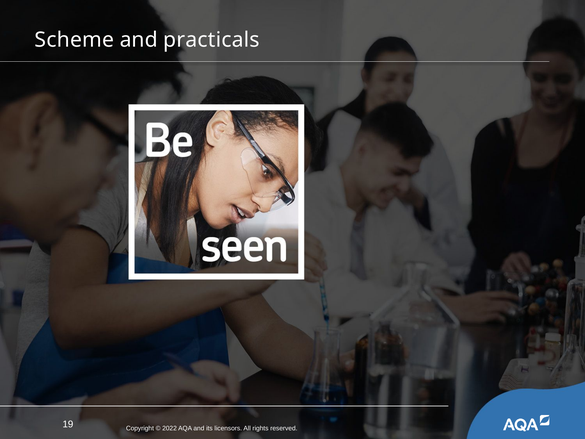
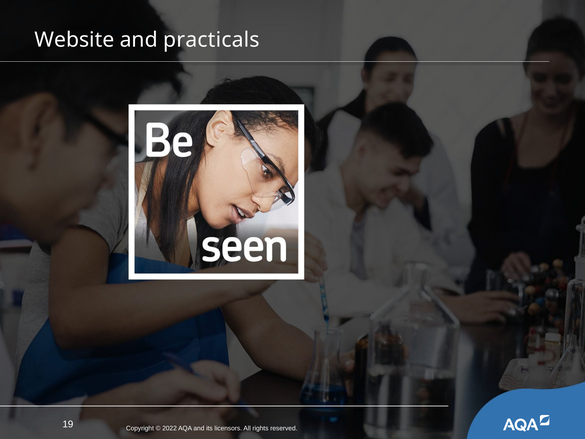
Scheme: Scheme -> Website (74, 40)
